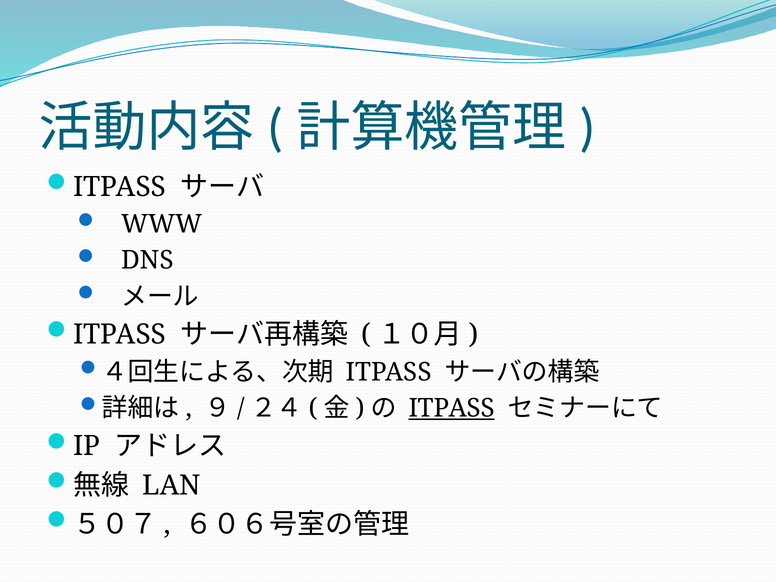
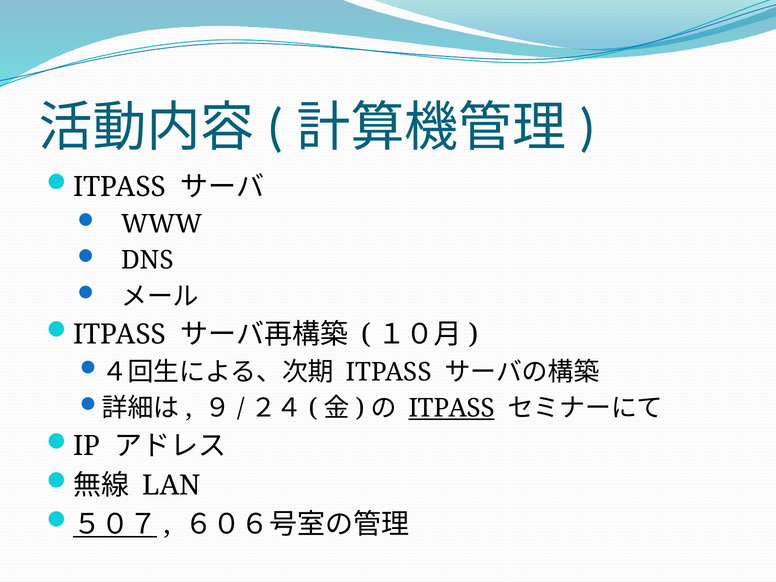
５０７ underline: none -> present (115, 525)
